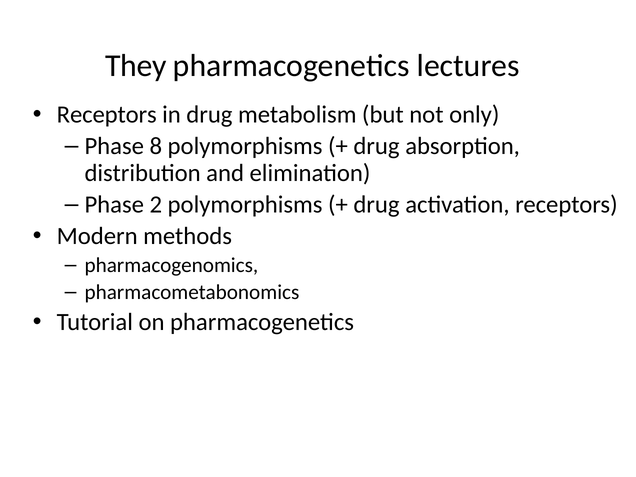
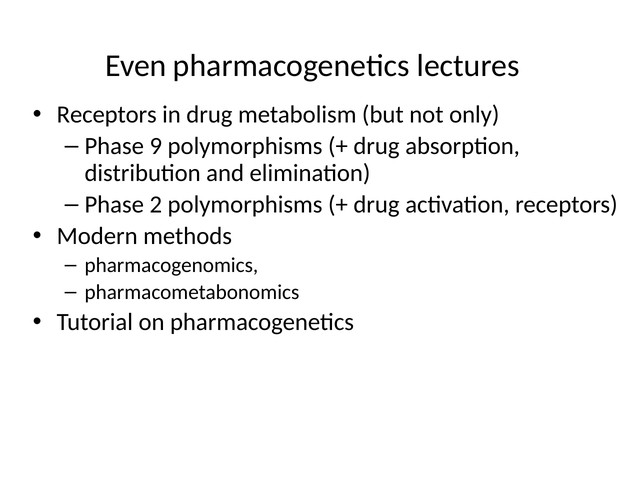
They: They -> Even (136, 66)
8: 8 -> 9 (156, 146)
